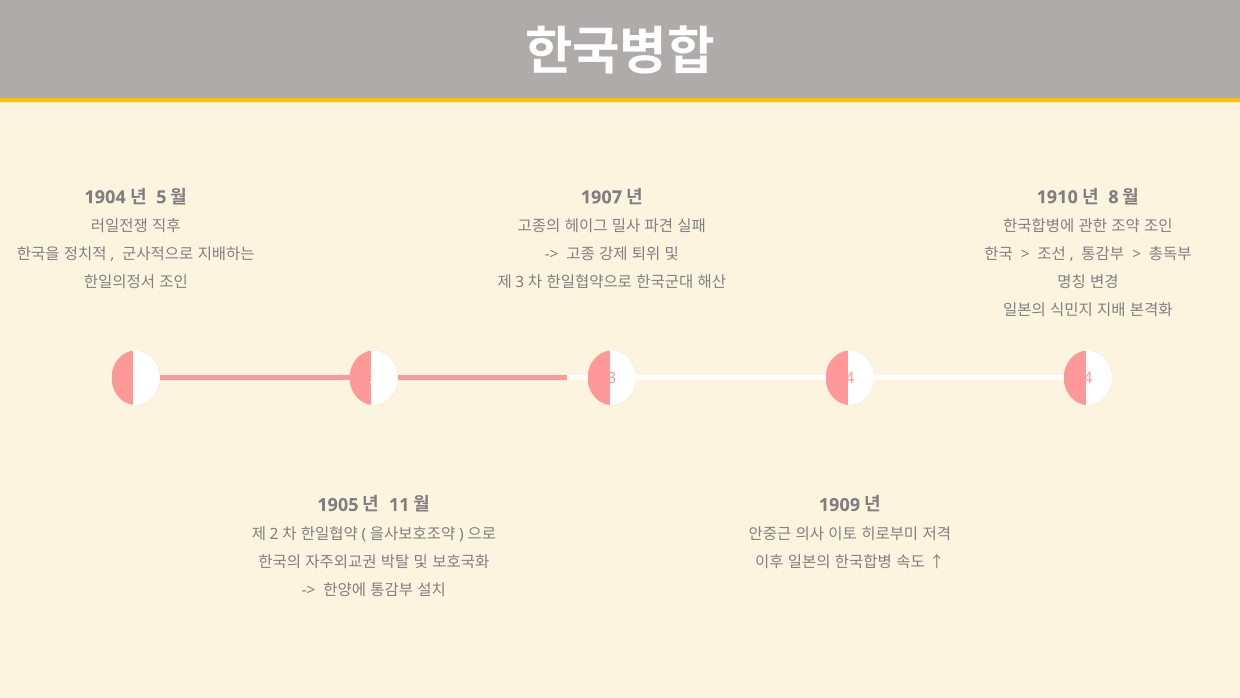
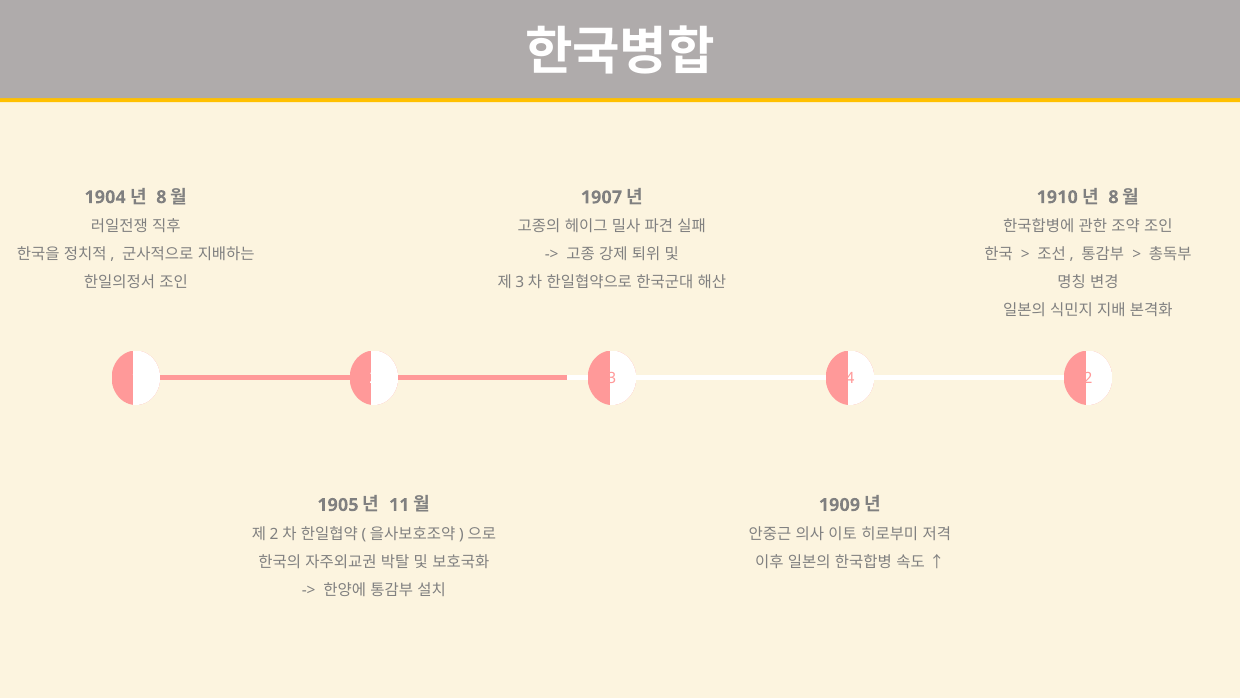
5: 5 -> 8 (161, 197)
4 4: 4 -> 2 (1088, 379)
